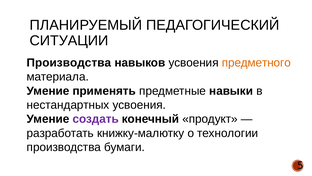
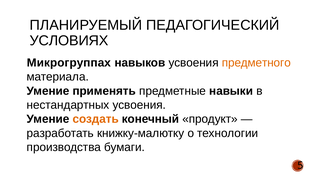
СИТУАЦИИ: СИТУАЦИИ -> УСЛОВИЯХ (69, 41)
Производства: Производства -> Микрогруппах (69, 63)
создать colour: purple -> orange (96, 119)
